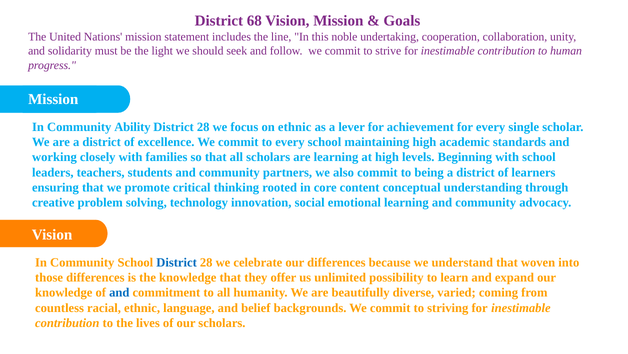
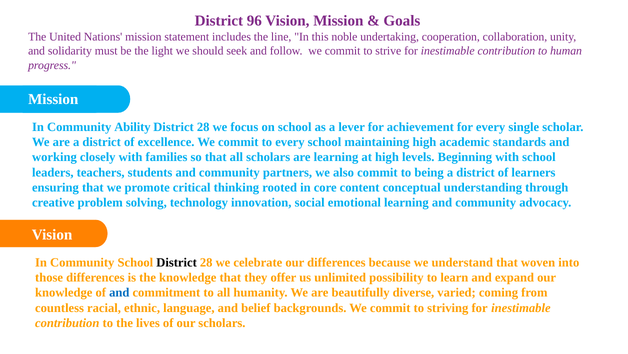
68: 68 -> 96 (254, 21)
on ethnic: ethnic -> school (295, 127)
District colour: blue -> black (177, 262)
